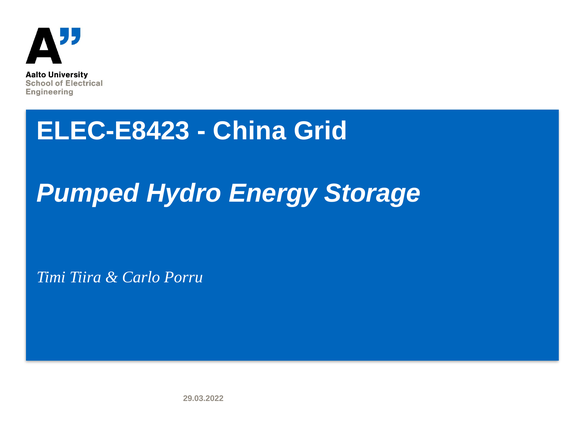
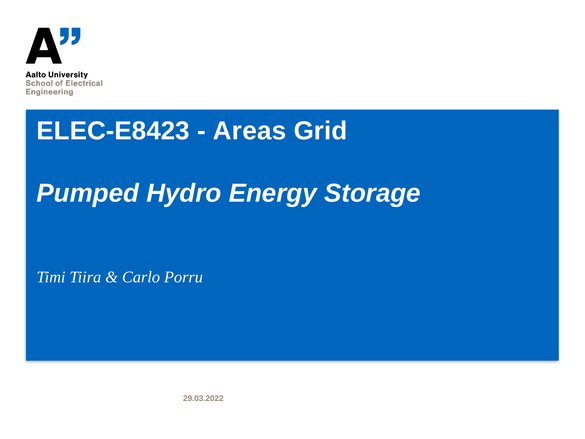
China: China -> Areas (250, 131)
